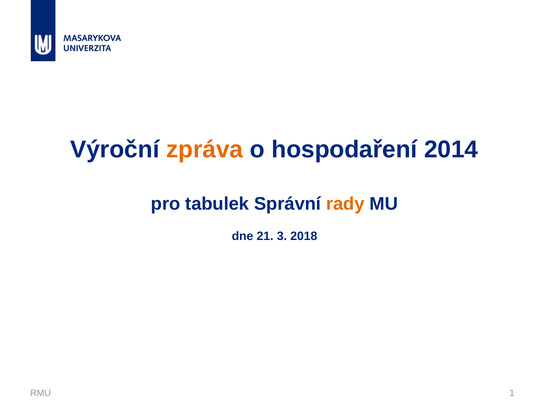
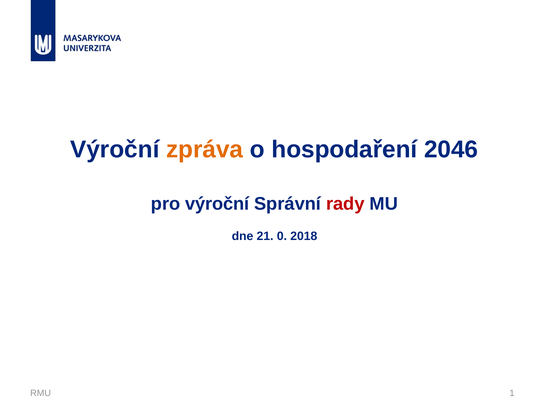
2014: 2014 -> 2046 (451, 150)
pro tabulek: tabulek -> výroční (217, 204)
rady colour: orange -> red (345, 204)
3: 3 -> 0 (282, 236)
